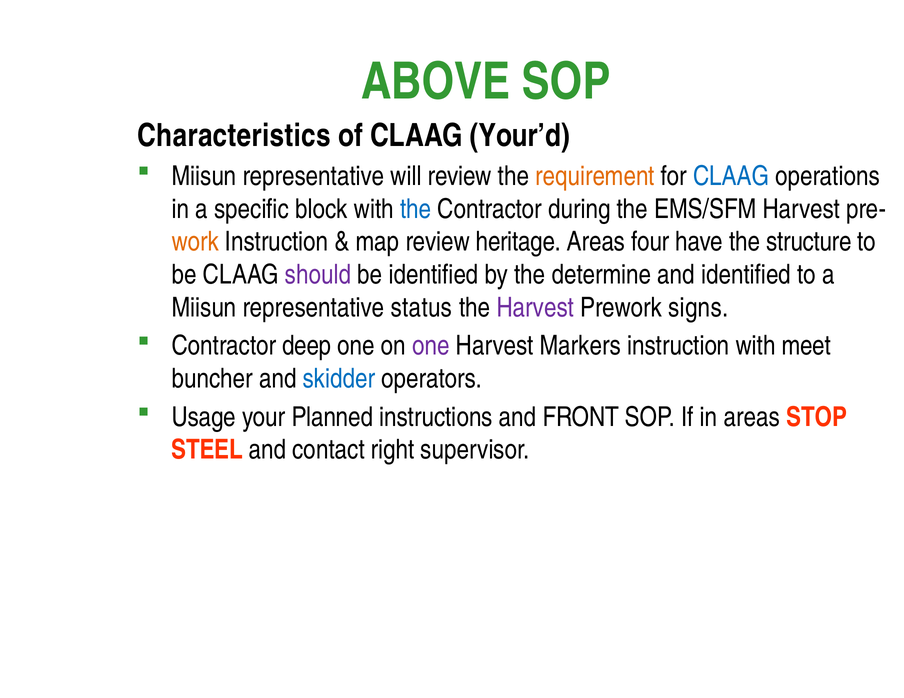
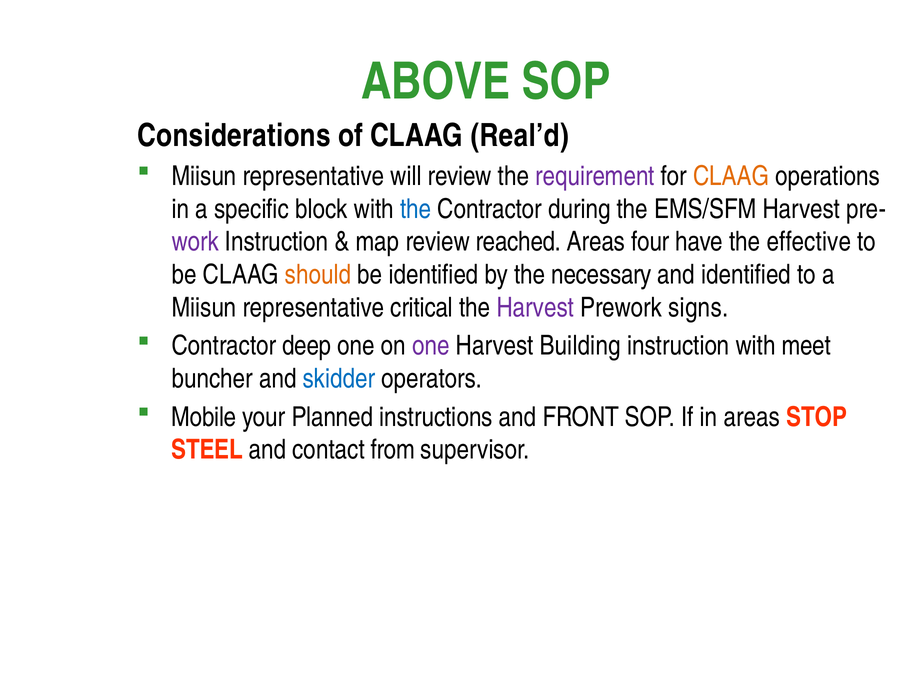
Characteristics: Characteristics -> Considerations (234, 136)
Your’d: Your’d -> Real’d (520, 136)
requirement colour: orange -> purple (595, 176)
CLAAG colour: blue -> orange (731, 176)
work colour: orange -> purple (195, 242)
heritage: heritage -> reached (518, 242)
structure: structure -> effective (809, 242)
should colour: purple -> orange (318, 275)
determine: determine -> necessary (602, 275)
status: status -> critical (422, 308)
Markers: Markers -> Building (580, 346)
Usage: Usage -> Mobile (204, 417)
right: right -> from (393, 450)
